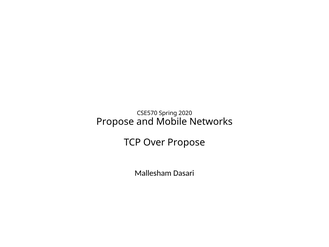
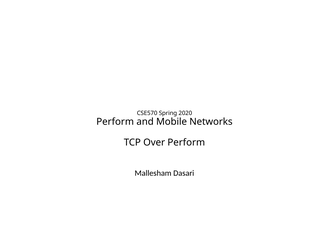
Propose: Propose -> Perform (115, 122)
Over Propose: Propose -> Perform (186, 142)
